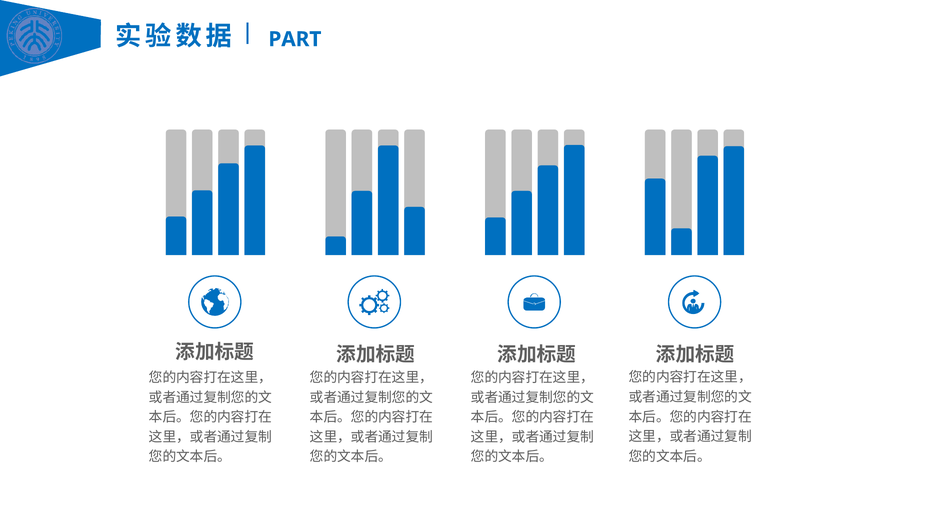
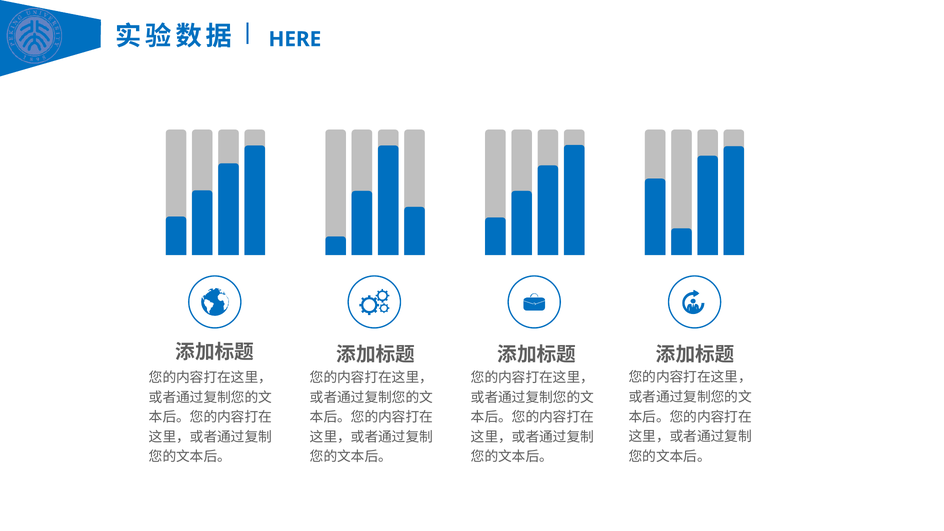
PART: PART -> HERE (295, 39)
